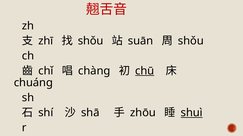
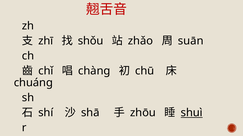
suān: suān -> zhǎo (141, 41)
shǒu: shǒu -> suān (191, 41)
chū underline: present -> none (145, 71)
